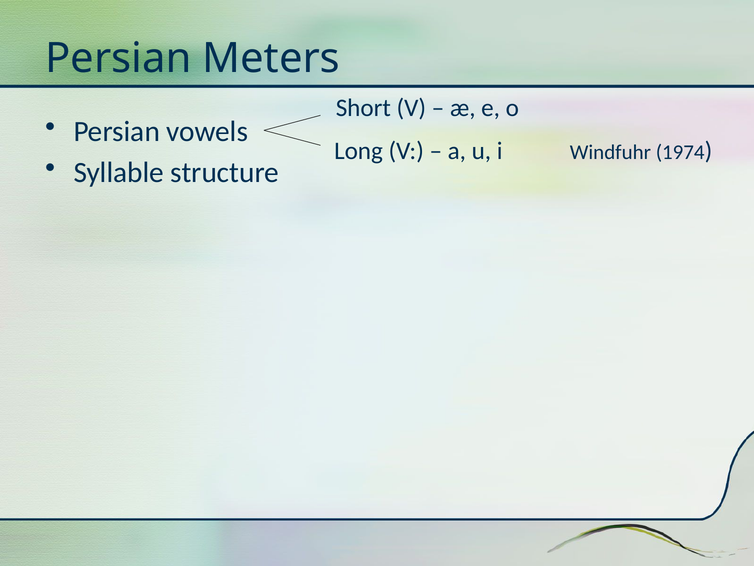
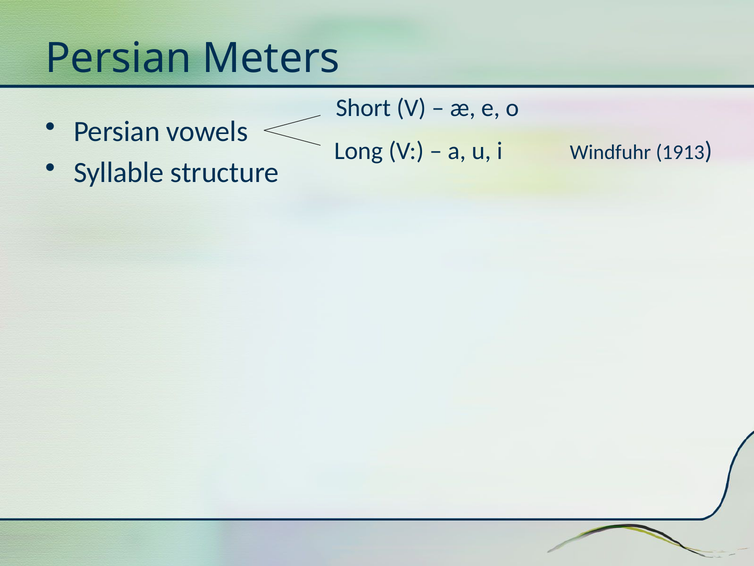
1974: 1974 -> 1913 (680, 152)
